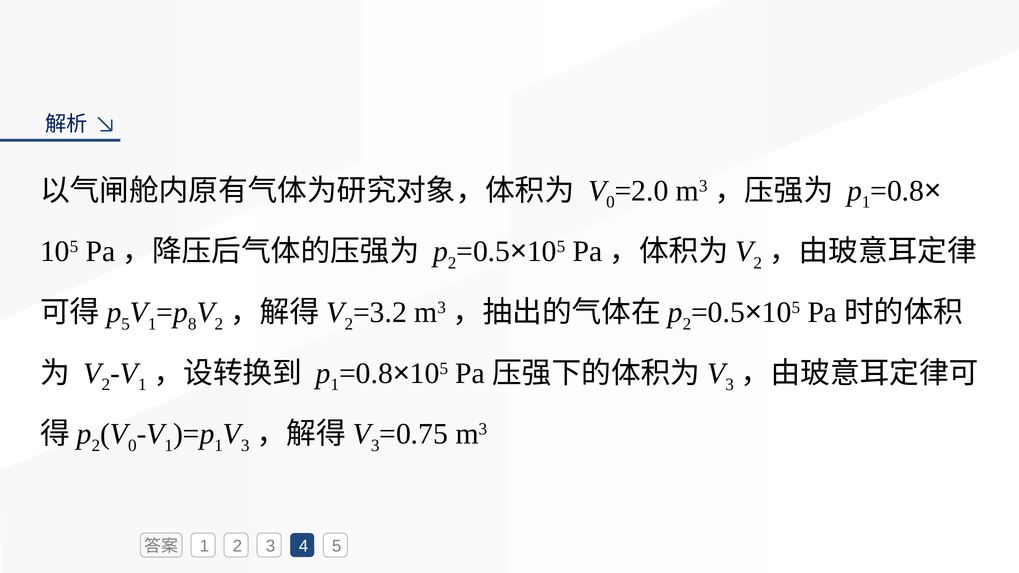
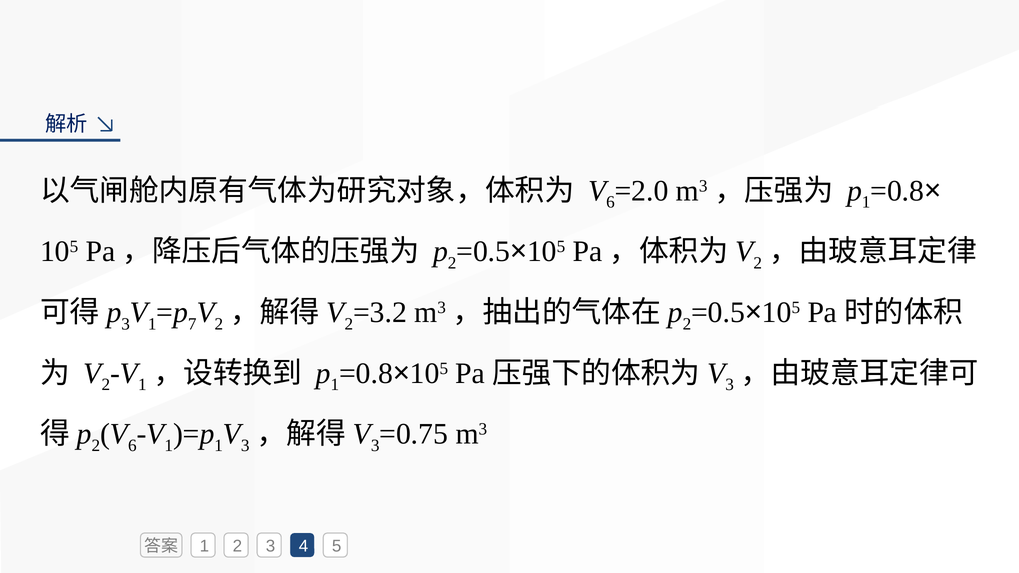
0: 0 -> 6 (610, 202)
5: 5 -> 3 (126, 324)
8: 8 -> 7 (192, 324)
0: 0 -> 6 (132, 446)
